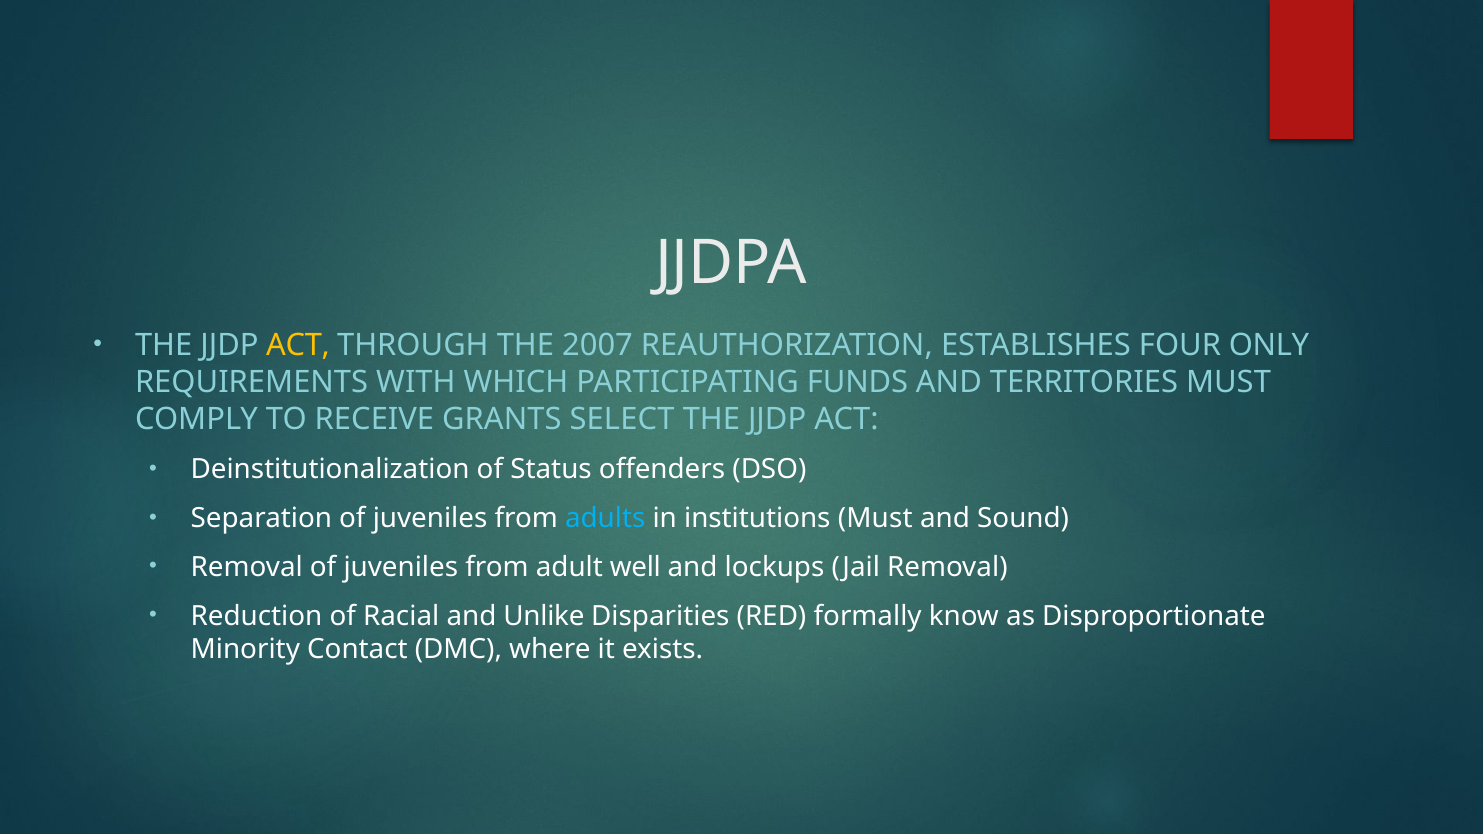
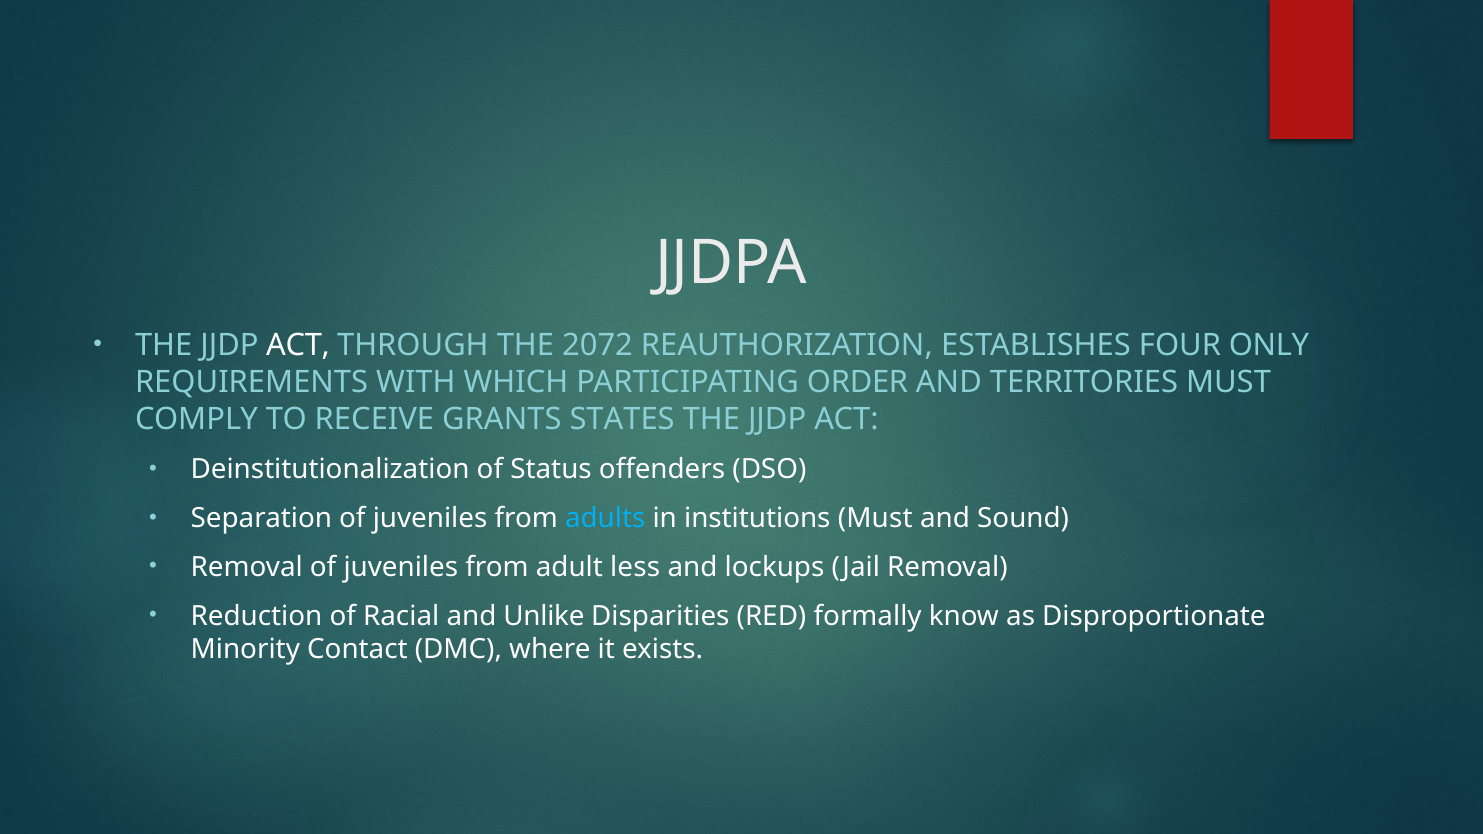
ACT colour: yellow -> white (298, 345)
2007: 2007 -> 2072 (597, 345)
FUNDS: FUNDS -> ORDER (858, 382)
SELECT: SELECT -> STATES (622, 419)
well: well -> less (635, 567)
